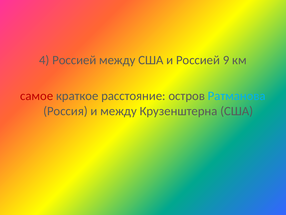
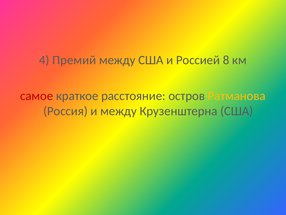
4 Россией: Россией -> Премий (74, 60)
9: 9 -> 8 (226, 60)
Ратманова colour: light blue -> yellow (237, 96)
